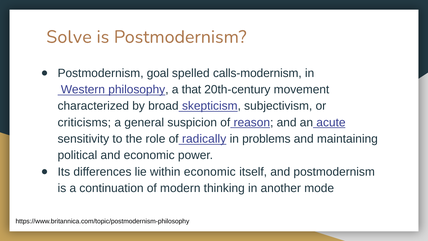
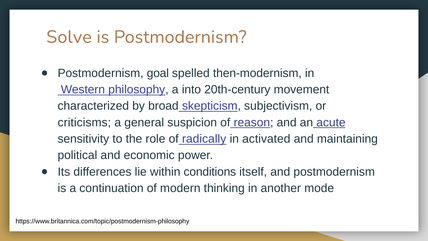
calls-modernism: calls-modernism -> then-modernism (257, 73)
that: that -> into (191, 90)
problems: problems -> activated (266, 139)
within economic: economic -> conditions (210, 172)
